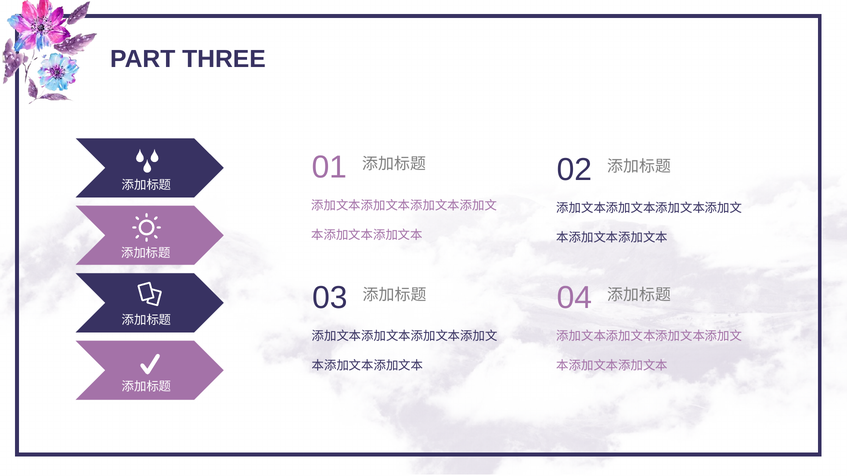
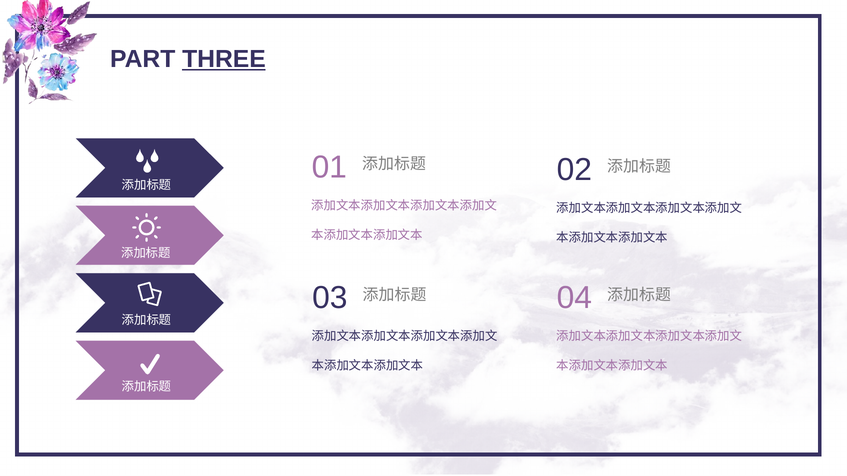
THREE underline: none -> present (224, 59)
